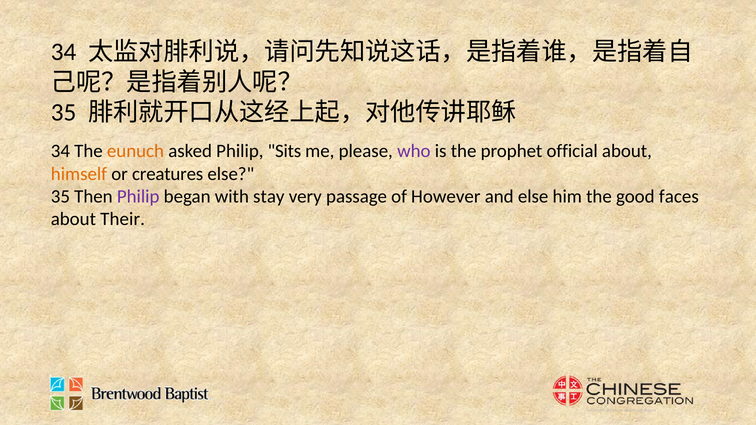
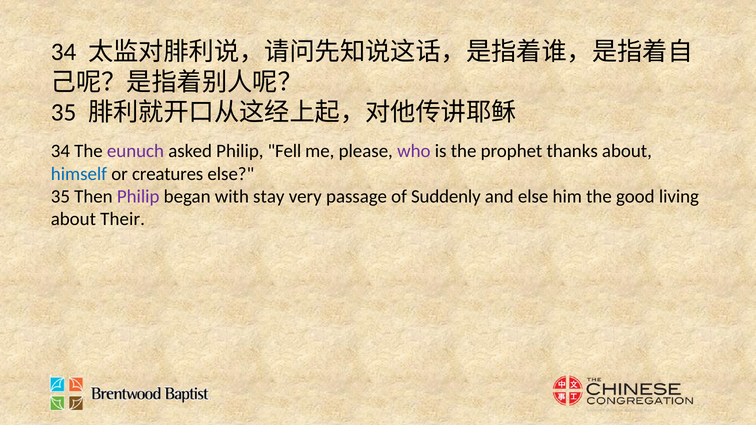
eunuch colour: orange -> purple (135, 151)
Sits: Sits -> Fell (284, 151)
official: official -> thanks (572, 151)
himself colour: orange -> blue (79, 174)
However: However -> Suddenly (446, 197)
faces: faces -> living (679, 197)
